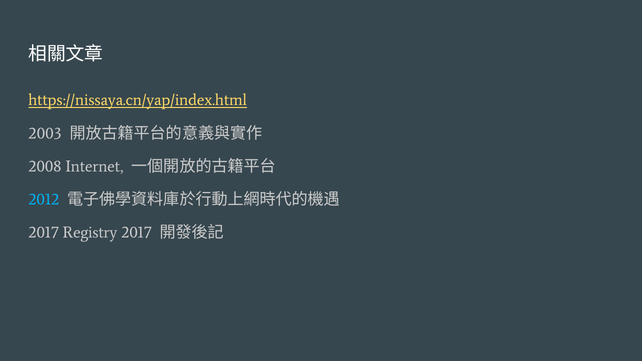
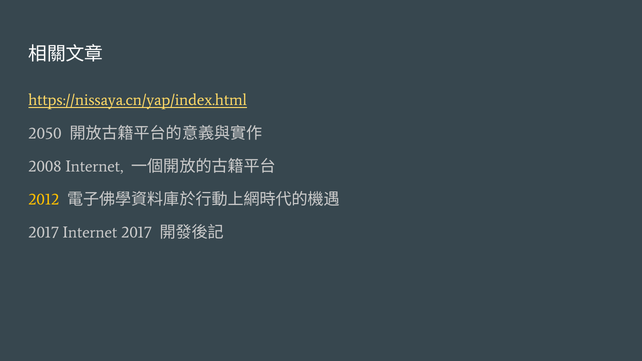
2003: 2003 -> 2050 (45, 133)
2012 colour: light blue -> yellow (44, 199)
2017 Registry: Registry -> Internet (90, 232)
